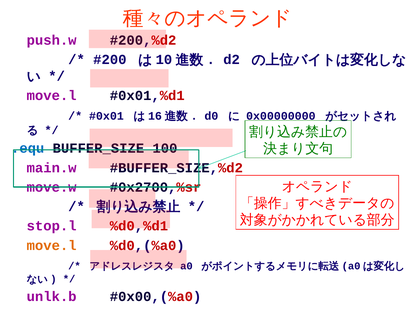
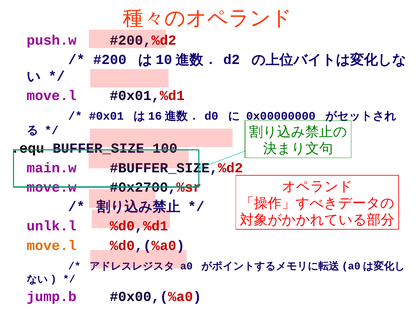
.equ colour: blue -> black (28, 148)
stop.l: stop.l -> unlk.l (52, 226)
unlk.b: unlk.b -> jump.b (52, 297)
